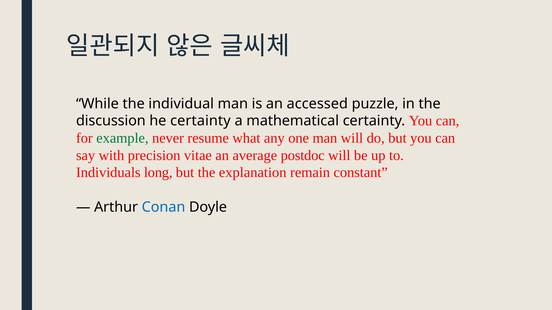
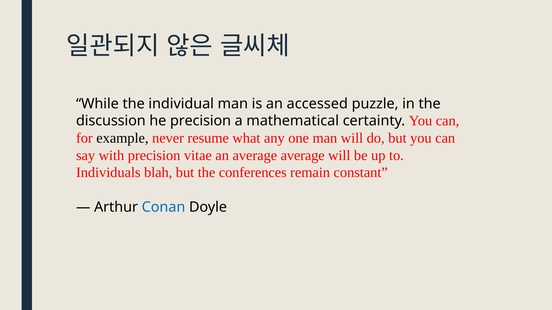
he certainty: certainty -> precision (201, 121)
example colour: green -> black (122, 138)
average postdoc: postdoc -> average (303, 156)
long: long -> blah (158, 173)
explanation: explanation -> conferences (253, 173)
